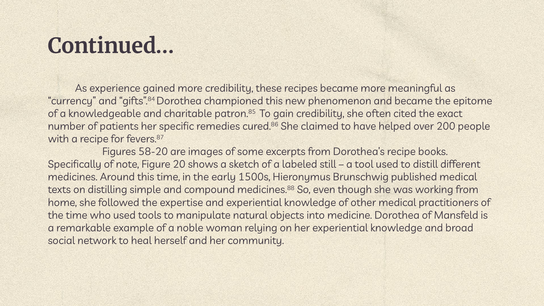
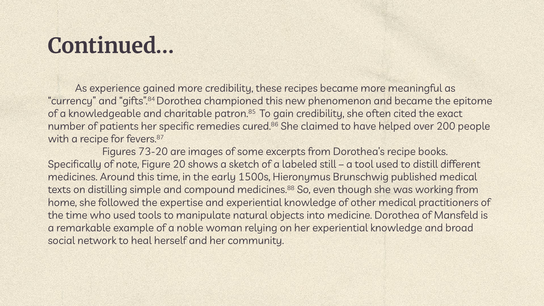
58-20: 58-20 -> 73-20 (153, 152)
